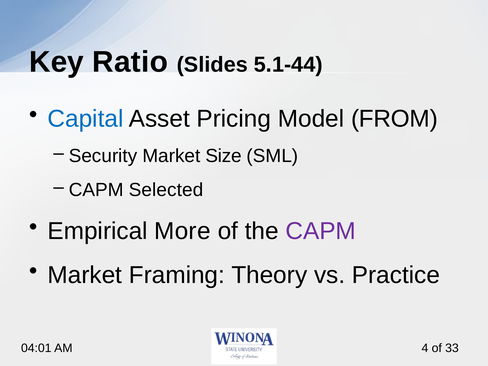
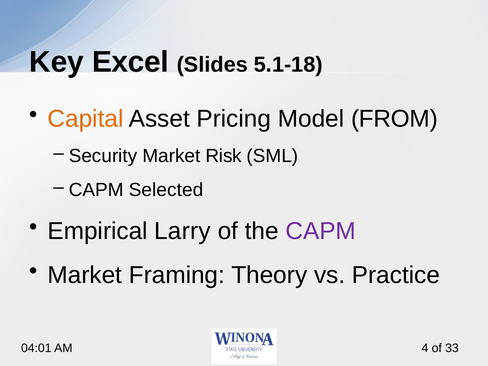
Ratio: Ratio -> Excel (130, 62)
5.1-44: 5.1-44 -> 5.1-18 (288, 65)
Capital colour: blue -> orange (85, 119)
Size: Size -> Risk (224, 156)
More: More -> Larry (182, 231)
